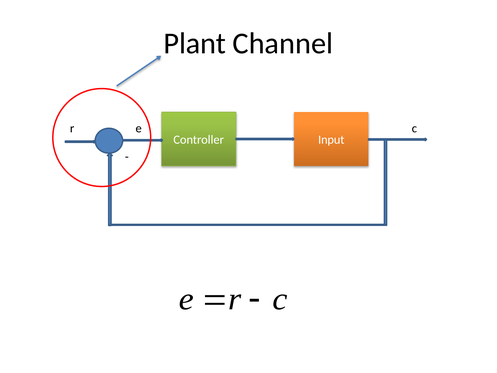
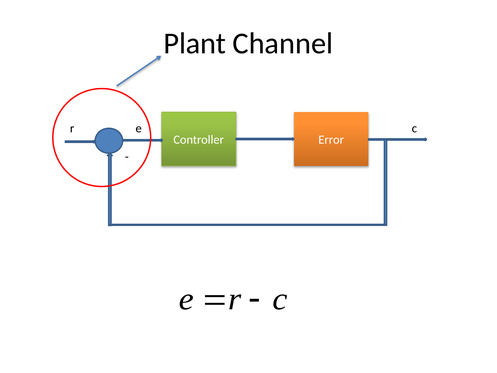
Input: Input -> Error (331, 140)
